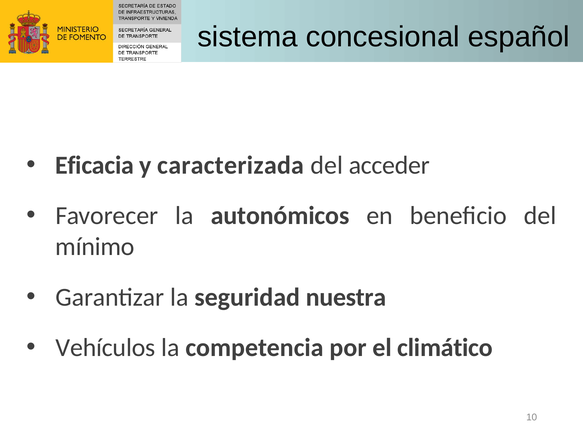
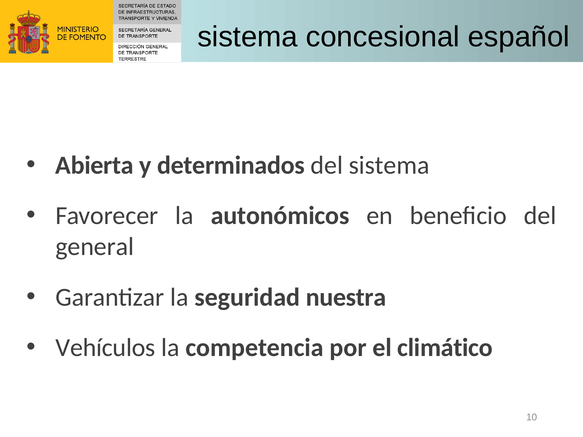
Eficacia: Eficacia -> Abierta (94, 165)
caracterizada: caracterizada -> determinados (231, 165)
del acceder: acceder -> sistema (389, 165)
mínimo: mínimo -> general (95, 247)
